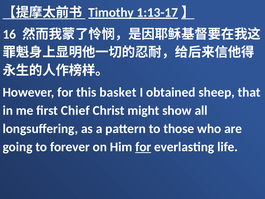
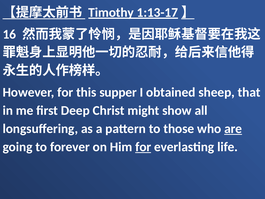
basket: basket -> supper (118, 92)
Chief: Chief -> Deep (75, 110)
are underline: none -> present (233, 129)
